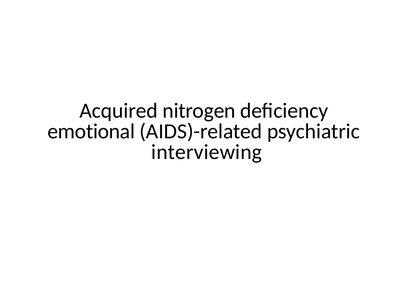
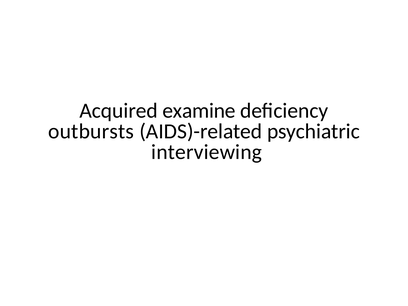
nitrogen: nitrogen -> examine (199, 111)
emotional: emotional -> outbursts (91, 131)
